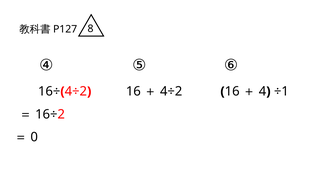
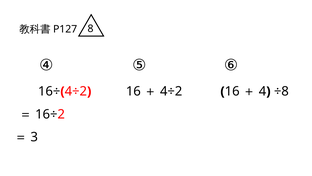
÷1: ÷1 -> ÷8 (281, 91)
0: 0 -> 3 (34, 137)
